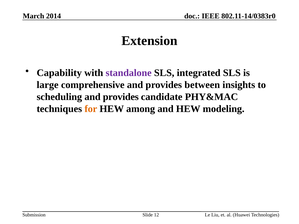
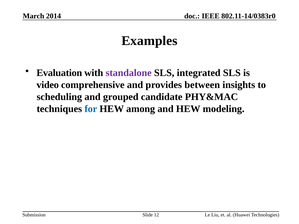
Extension: Extension -> Examples (149, 41)
Capability: Capability -> Evaluation (59, 73)
large: large -> video (48, 85)
provides: provides -> grouped (121, 97)
for colour: orange -> blue (91, 109)
